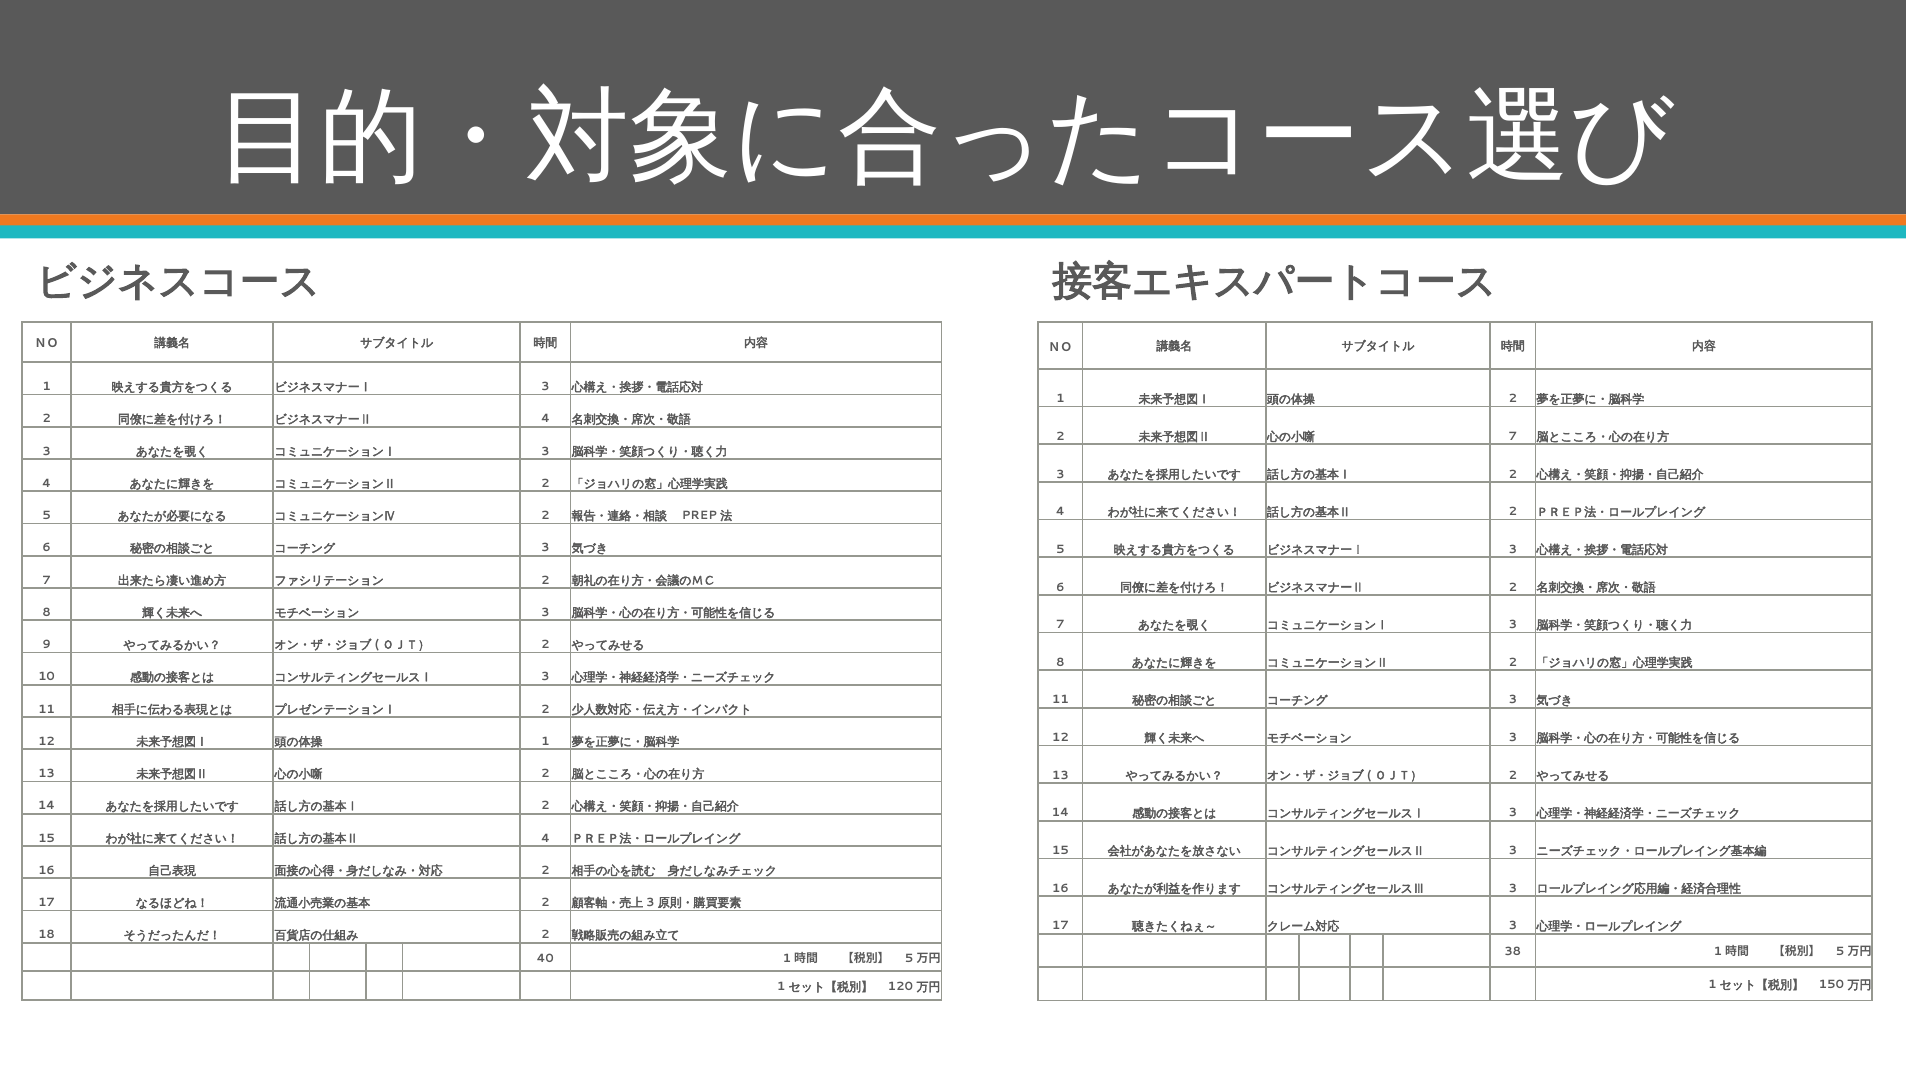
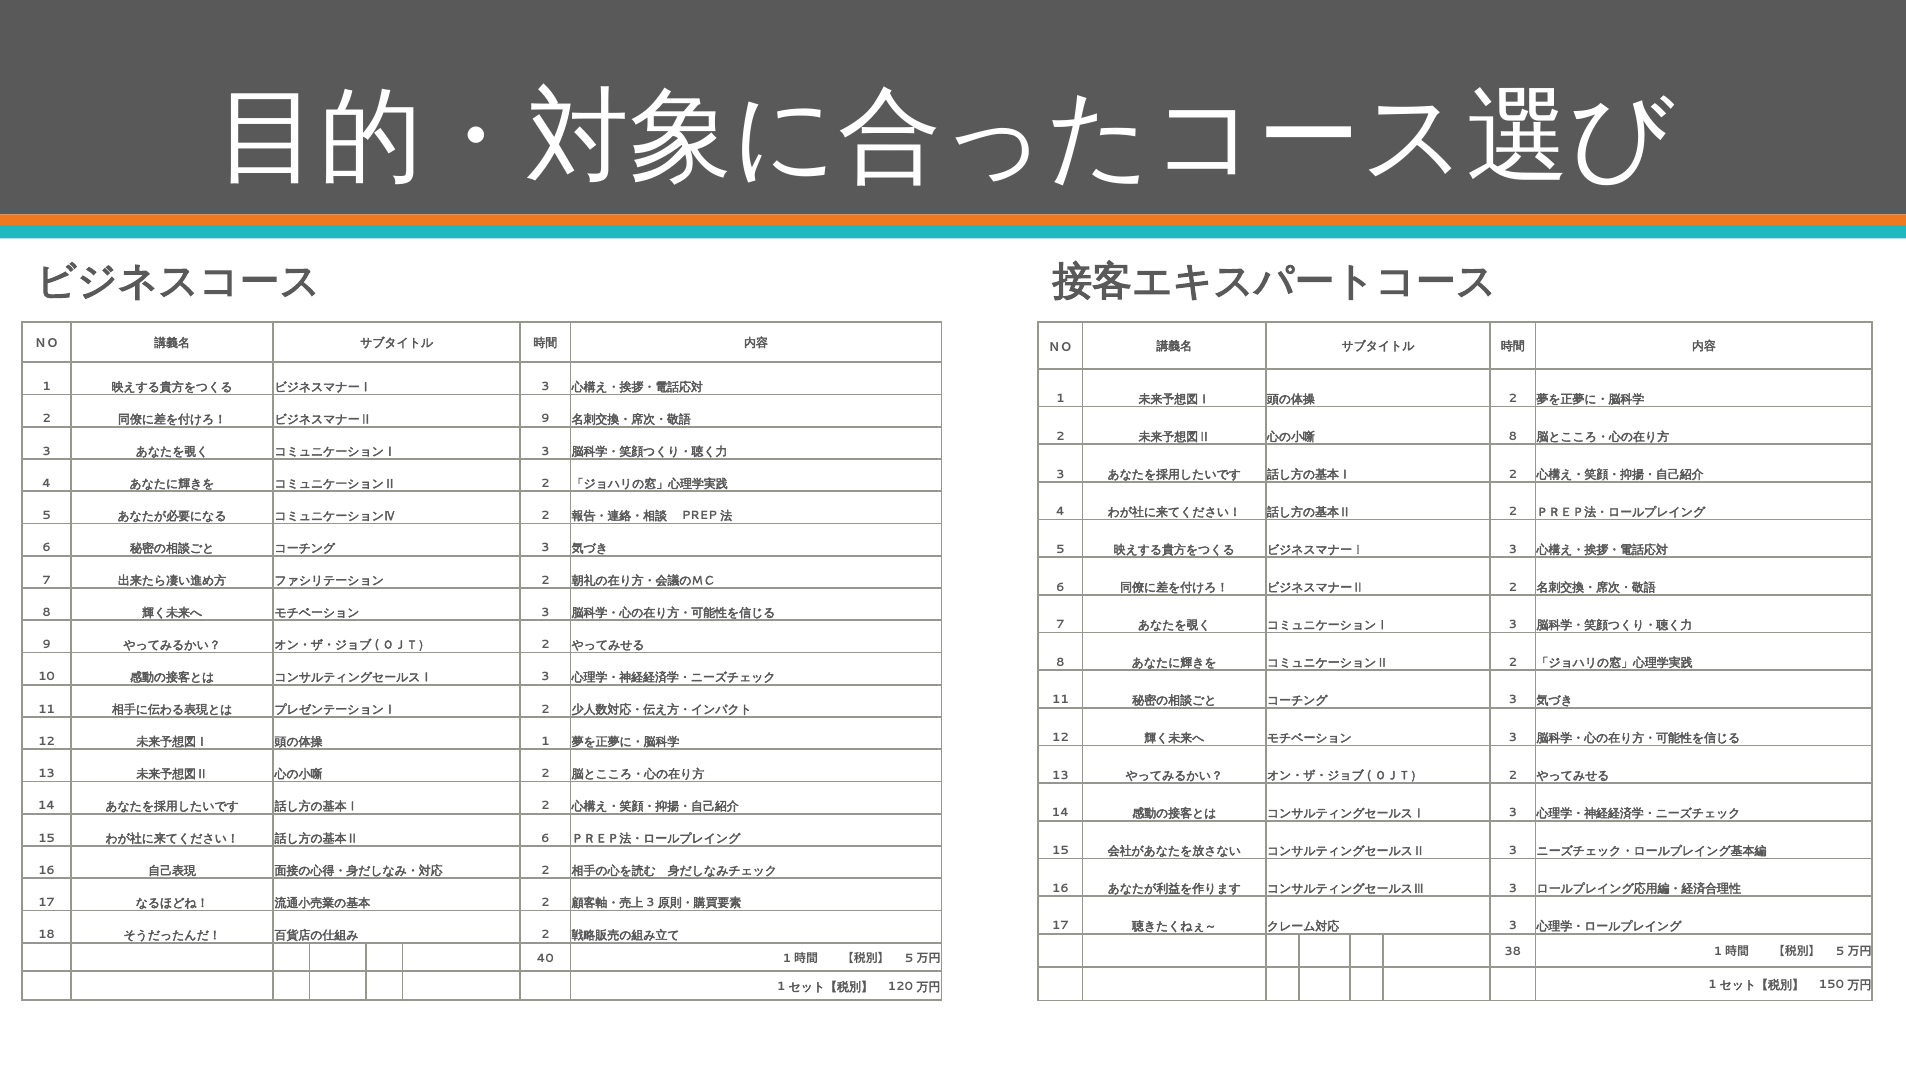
4: 4 -> 9 (545, 419)
7: 7 -> 8 (1513, 437)
4: 4 -> 6 (545, 838)
